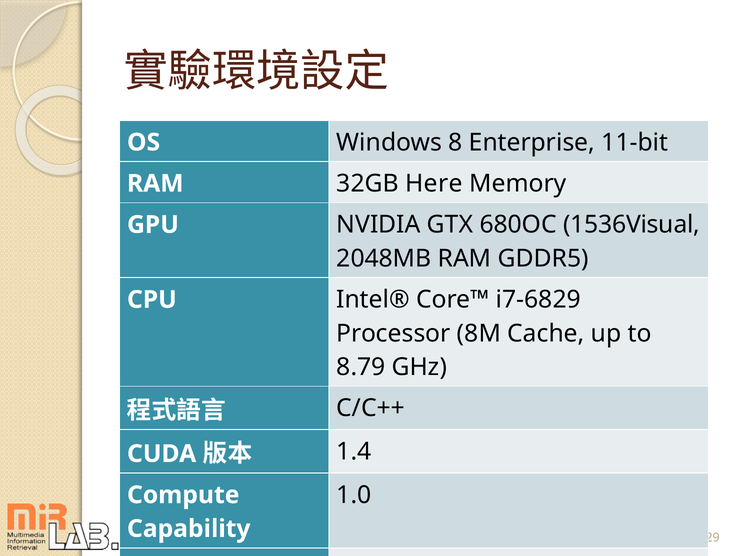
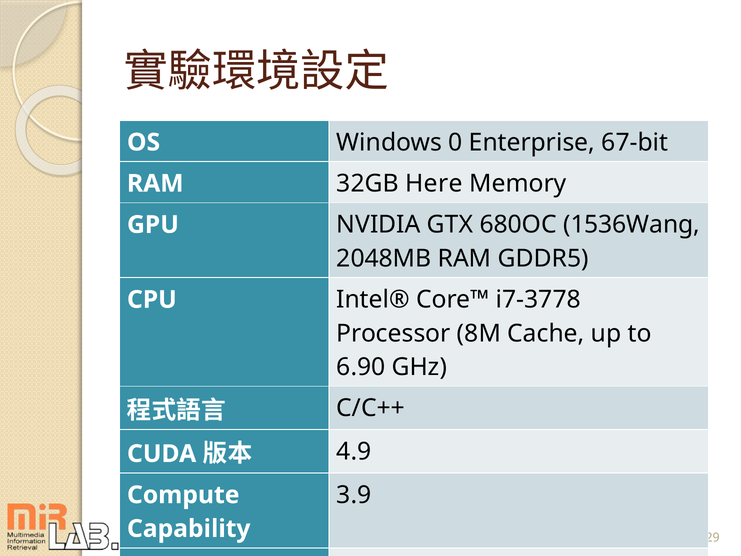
8: 8 -> 0 (455, 142)
11-bit: 11-bit -> 67-bit (635, 142)
1536Visual: 1536Visual -> 1536Wang (632, 225)
i7-6829: i7-6829 -> i7-3778 (538, 300)
8.79: 8.79 -> 6.90 (361, 367)
1.4: 1.4 -> 4.9 (354, 451)
1.0: 1.0 -> 3.9 (354, 495)
